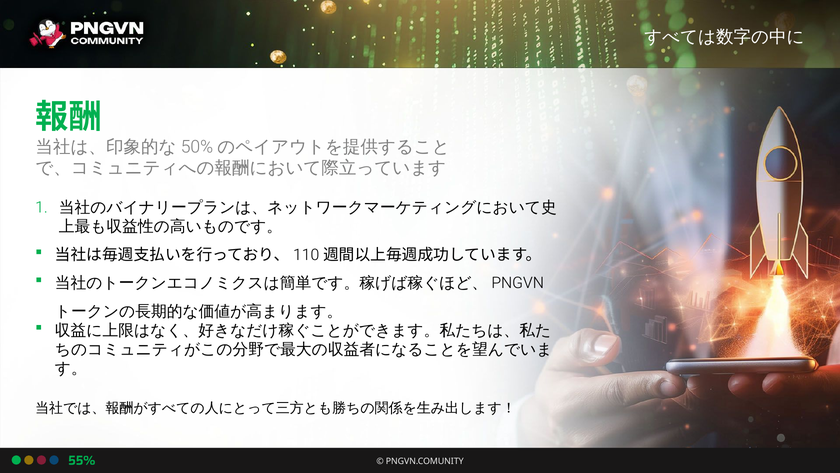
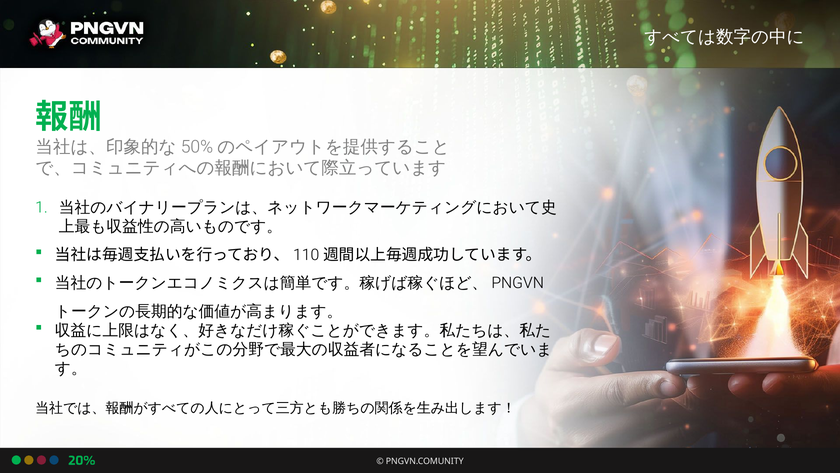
55%: 55% -> 20% (82, 460)
